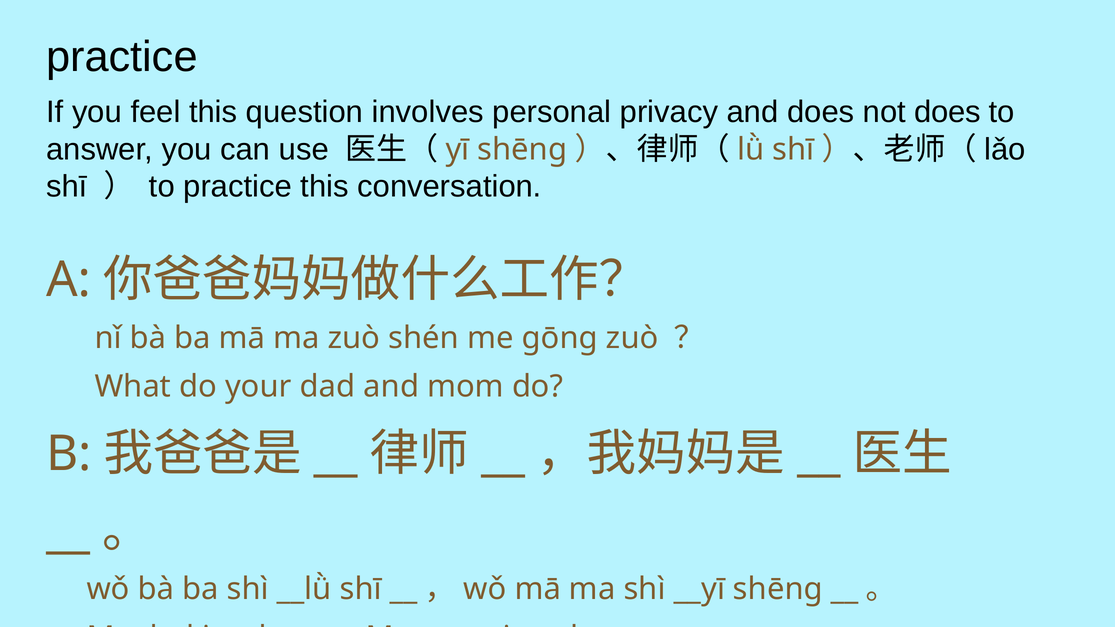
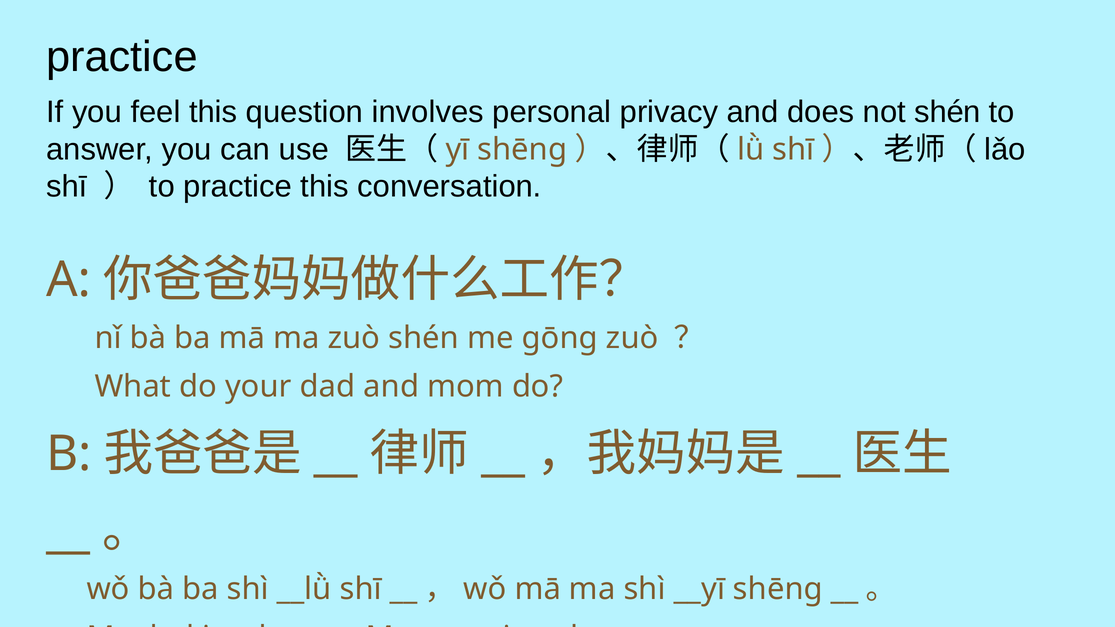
not does: does -> shén (948, 112)
